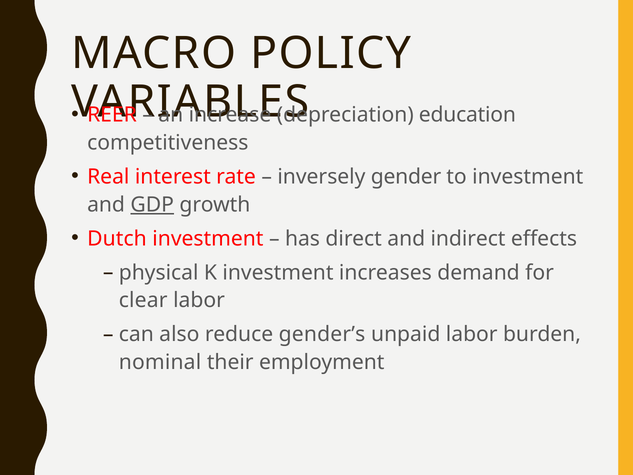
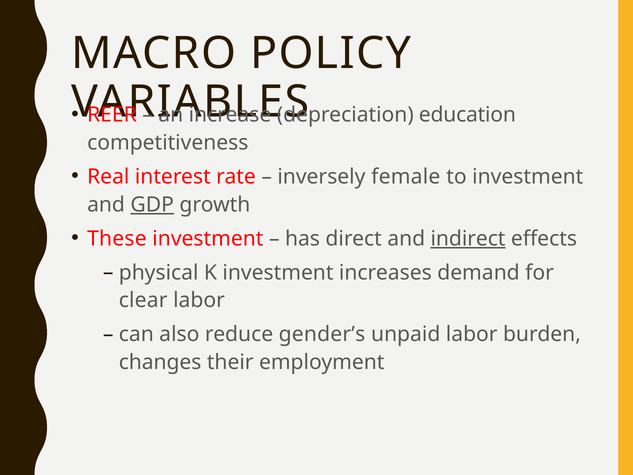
gender: gender -> female (406, 177)
Dutch: Dutch -> These (117, 238)
indirect underline: none -> present (468, 238)
nominal: nominal -> changes (160, 362)
